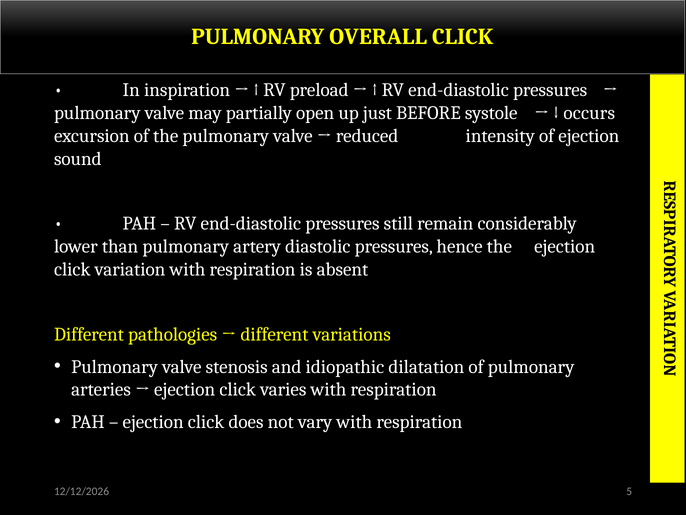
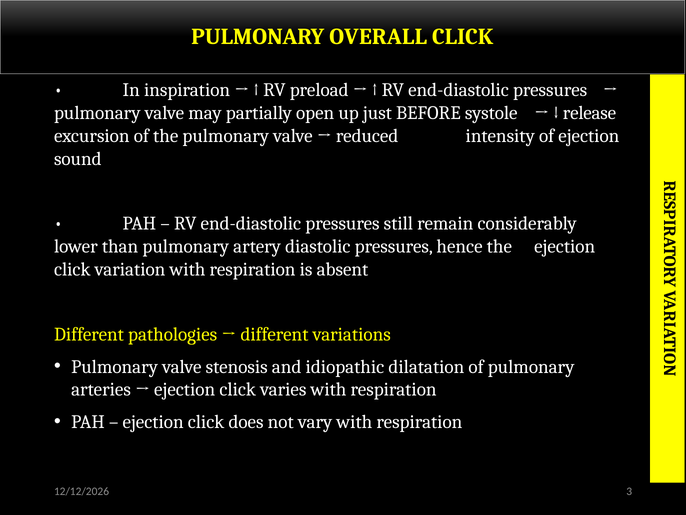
occurs: occurs -> release (589, 113)
5: 5 -> 3 (629, 491)
